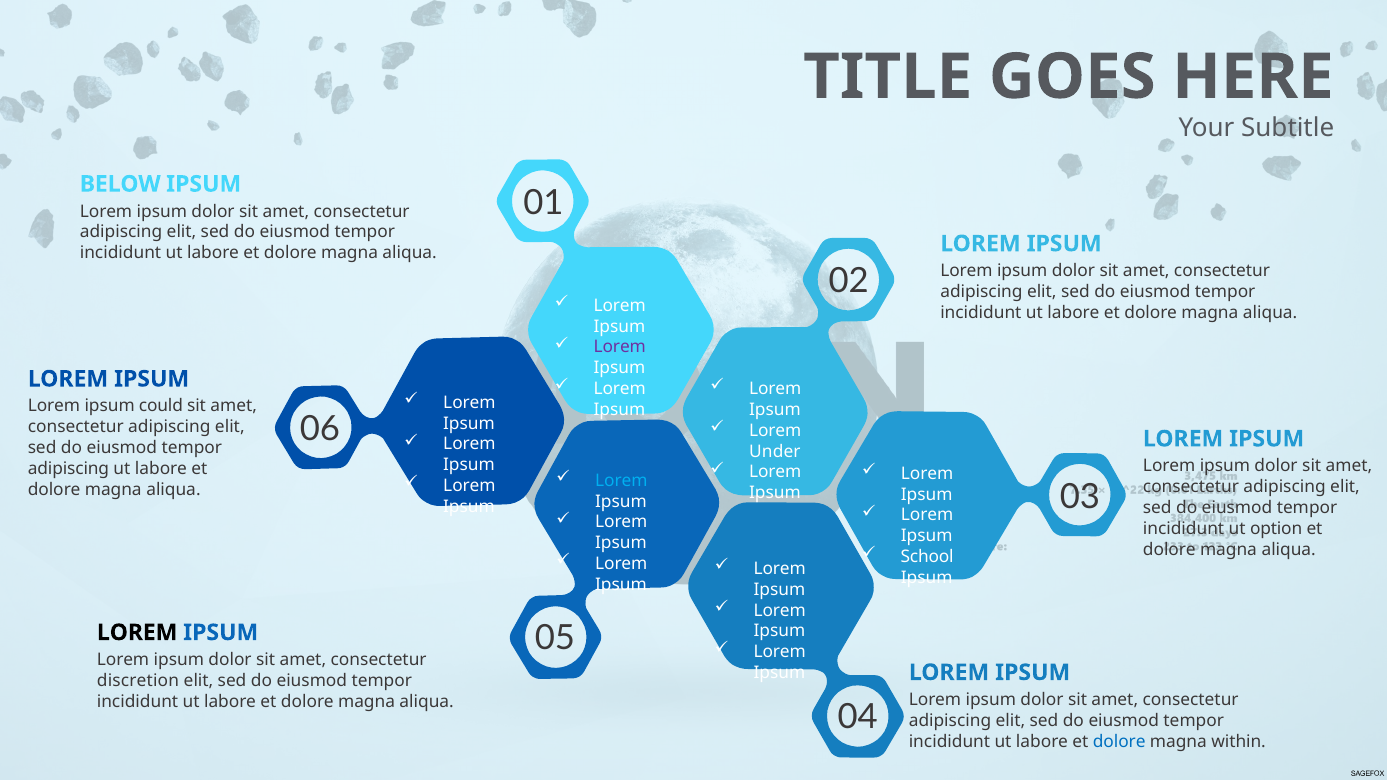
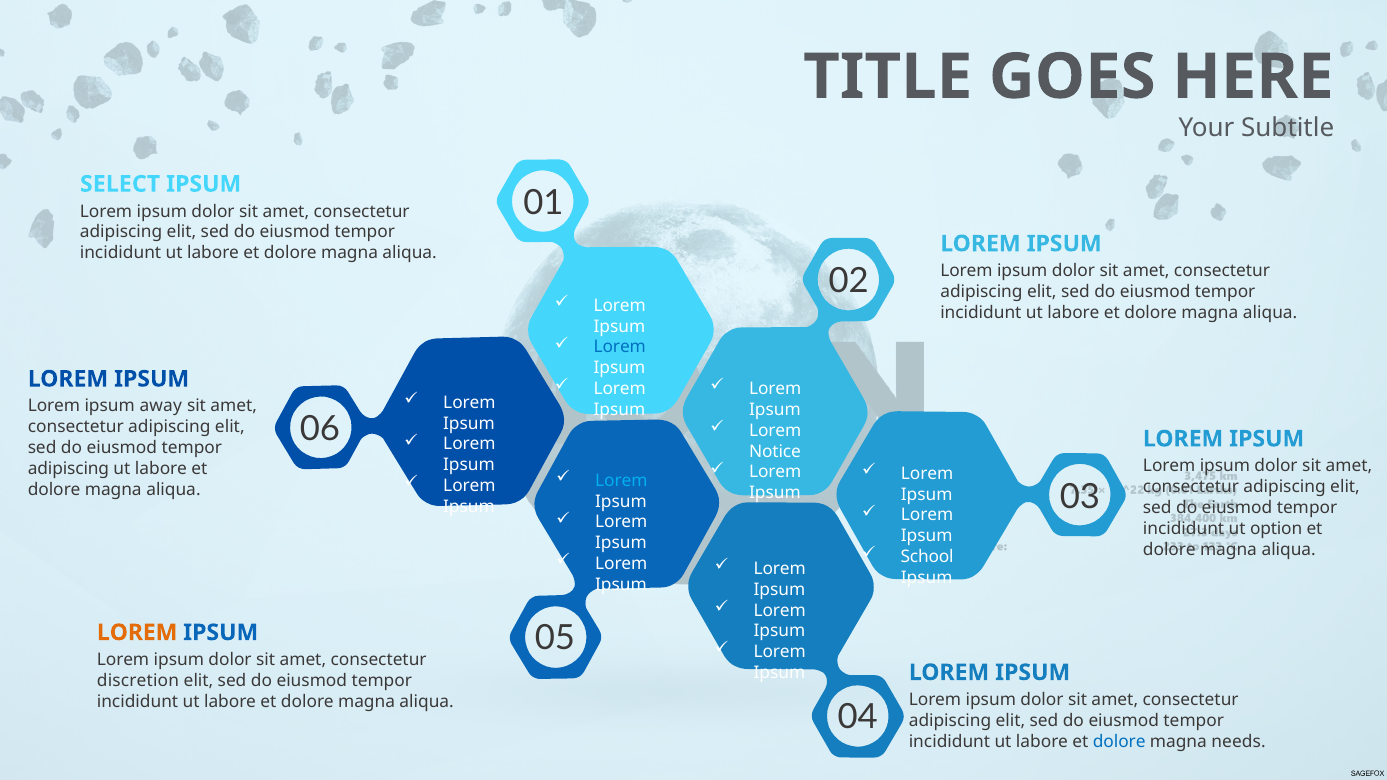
BELOW: BELOW -> SELECT (120, 184)
Lorem colour: purple -> blue (620, 347)
could: could -> away (161, 406)
Under: Under -> Notice (775, 451)
LOREM colour: black -> orange (137, 633)
within: within -> needs (1239, 742)
